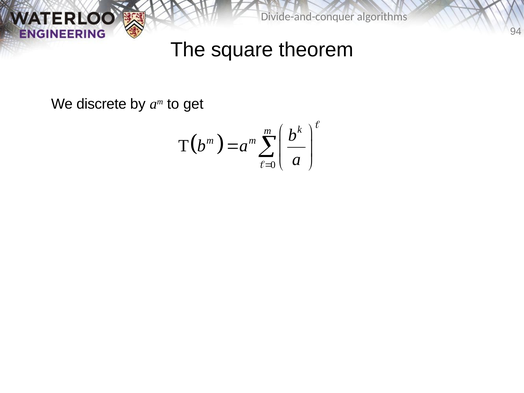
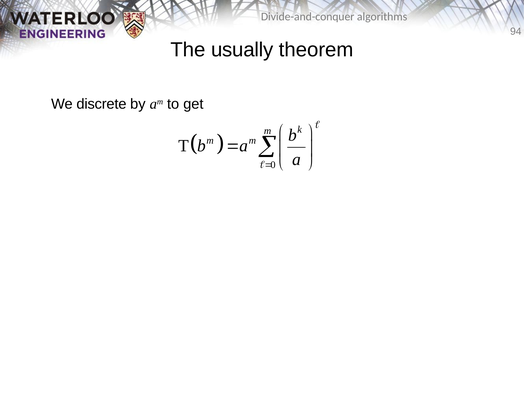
square: square -> usually (242, 50)
